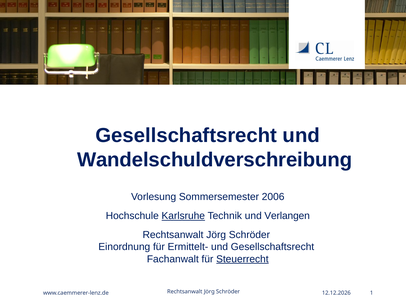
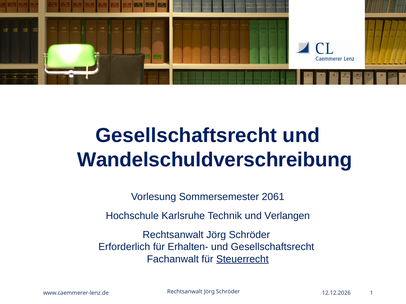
2006: 2006 -> 2061 (273, 197)
Karlsruhe underline: present -> none (183, 216)
Einordnung: Einordnung -> Erforderlich (124, 247)
Ermittelt-: Ermittelt- -> Erhalten- (188, 247)
